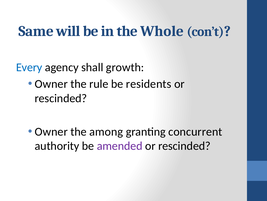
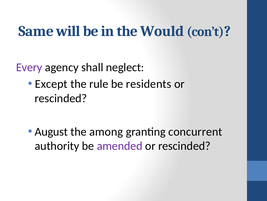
Whole: Whole -> Would (162, 31)
Every colour: blue -> purple (29, 67)
growth: growth -> neglect (125, 67)
Owner: Owner -> Except (51, 84)
Owner: Owner -> August (51, 131)
